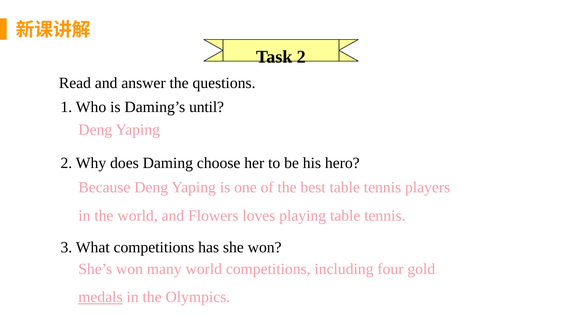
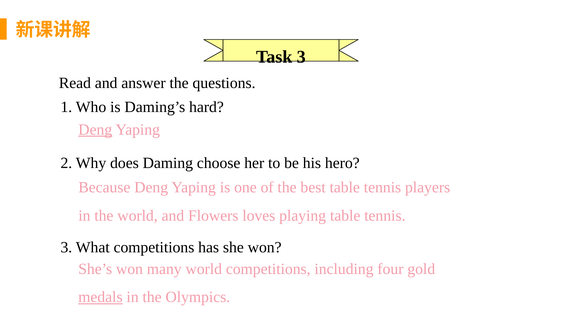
Task 2: 2 -> 3 (301, 57)
until: until -> hard (206, 107)
Deng underline: none -> present (95, 130)
